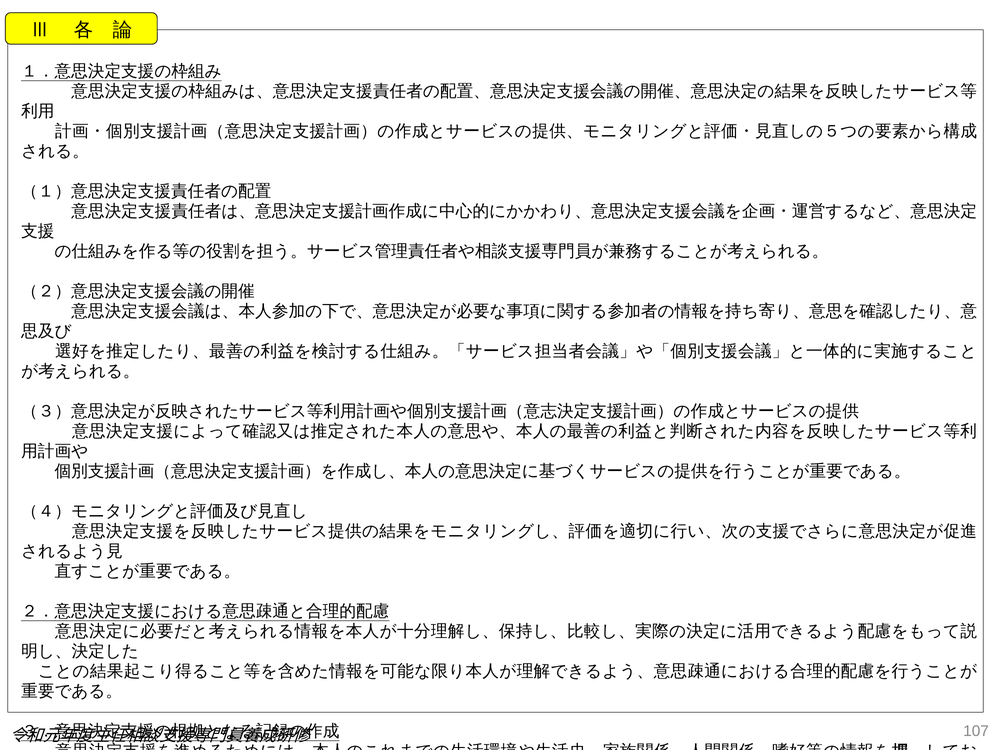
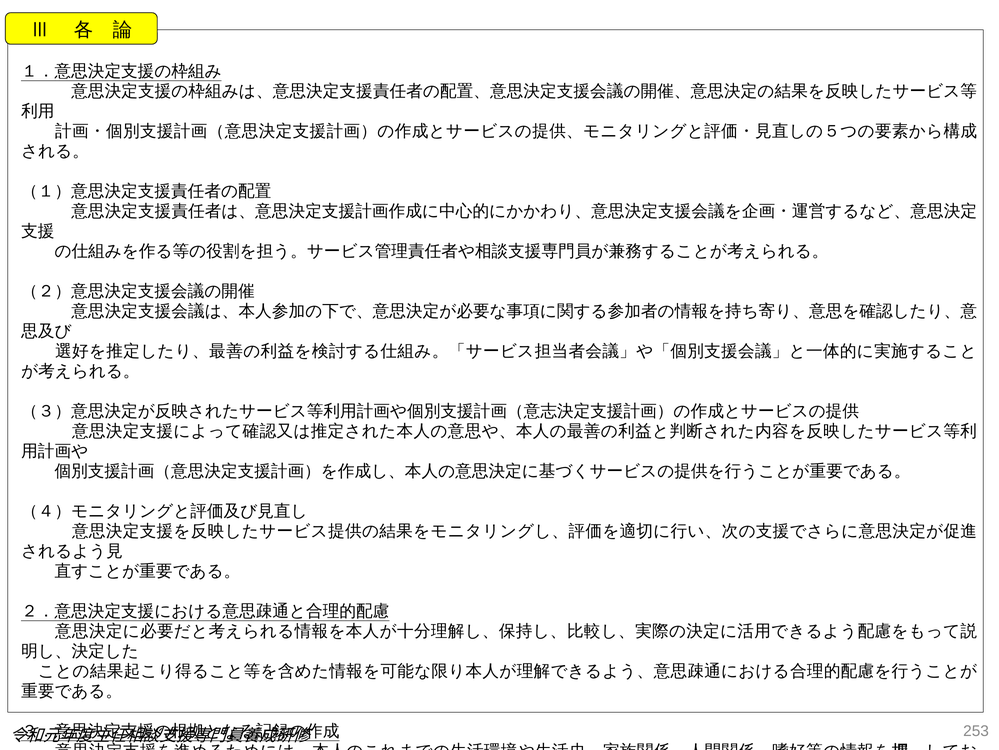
107: 107 -> 253 (976, 730)
